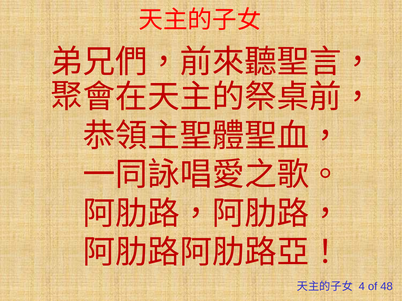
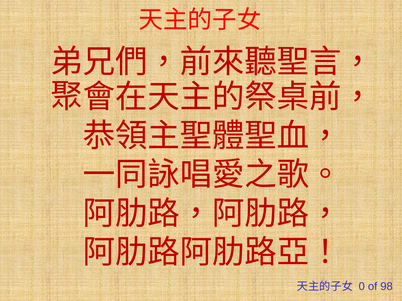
4: 4 -> 0 (362, 287)
48: 48 -> 98 (387, 287)
